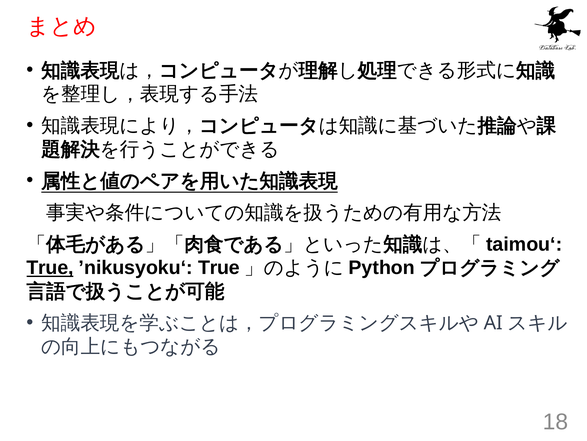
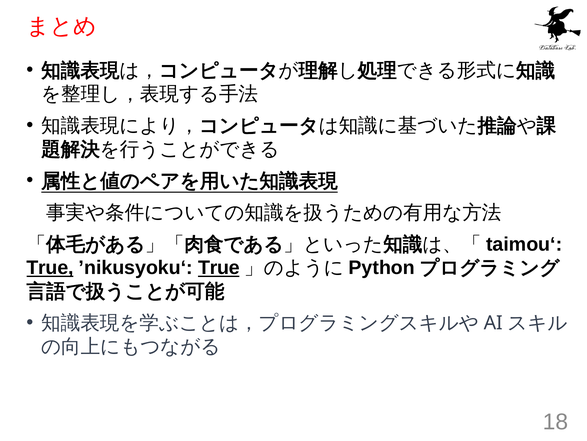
True underline: none -> present (219, 267)
